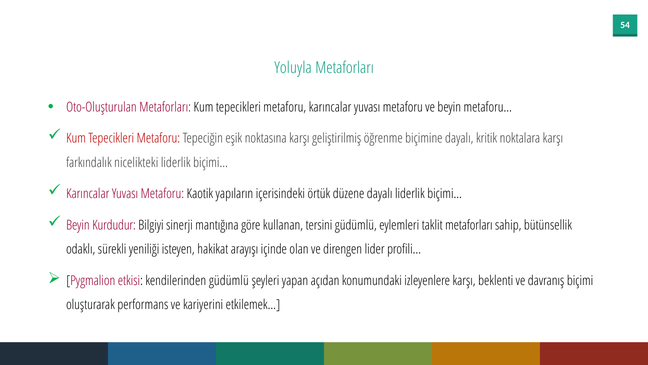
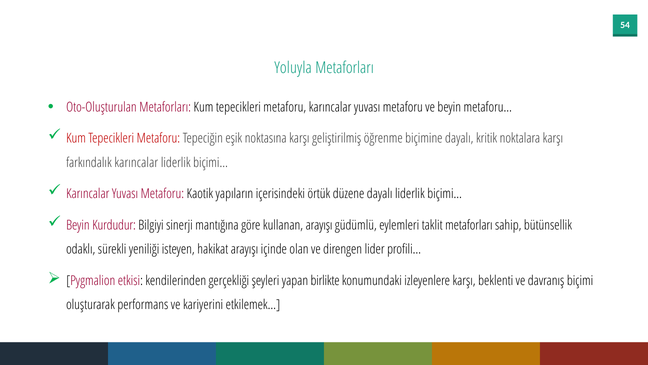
farkındalık nicelikteki: nicelikteki -> karıncalar (136, 163)
kullanan tersini: tersini -> arayışı (319, 225)
kendilerinden güdümlü: güdümlü -> gerçekliği (229, 280)
açıdan: açıdan -> birlikte (325, 280)
